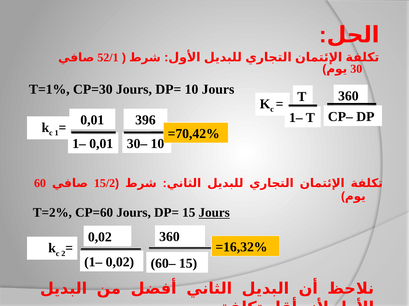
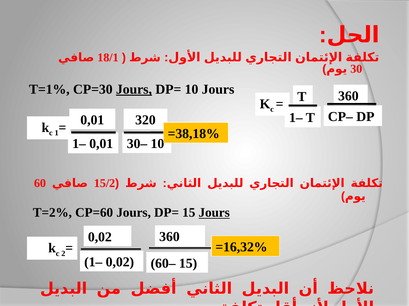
52/1: 52/1 -> 18/1 (108, 58)
Jours underline: none -> present (134, 90)
396: 396 -> 320 (145, 120)
=70,42%: =70,42% -> =38,18% (194, 134)
